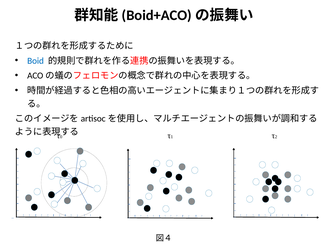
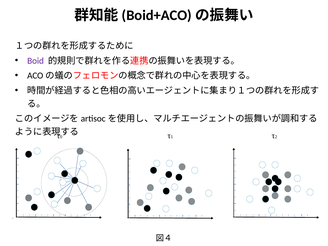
Boid colour: blue -> purple (36, 61)
